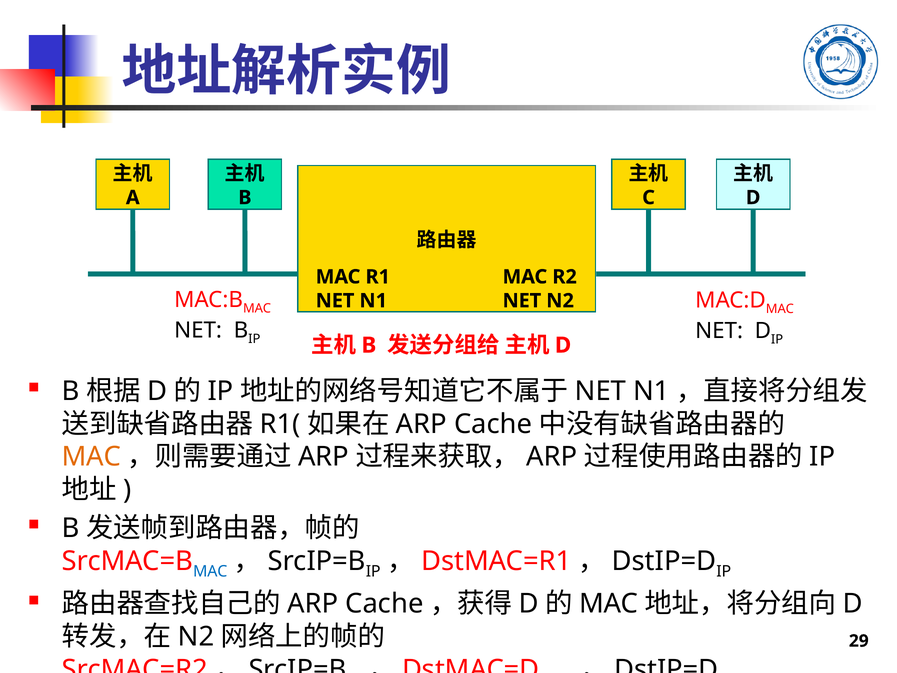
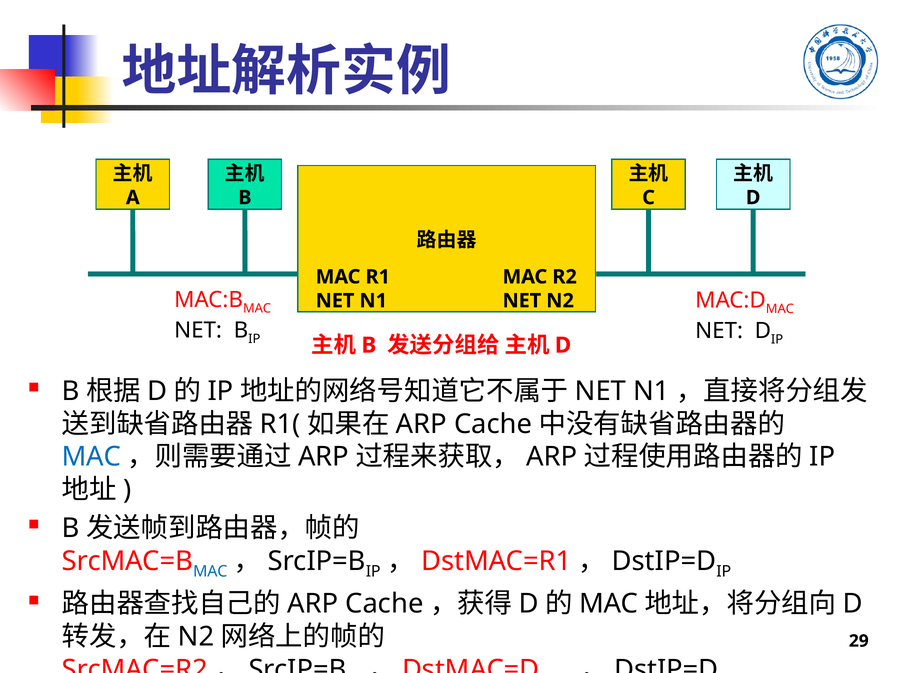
MAC colour: orange -> blue (91, 457)
